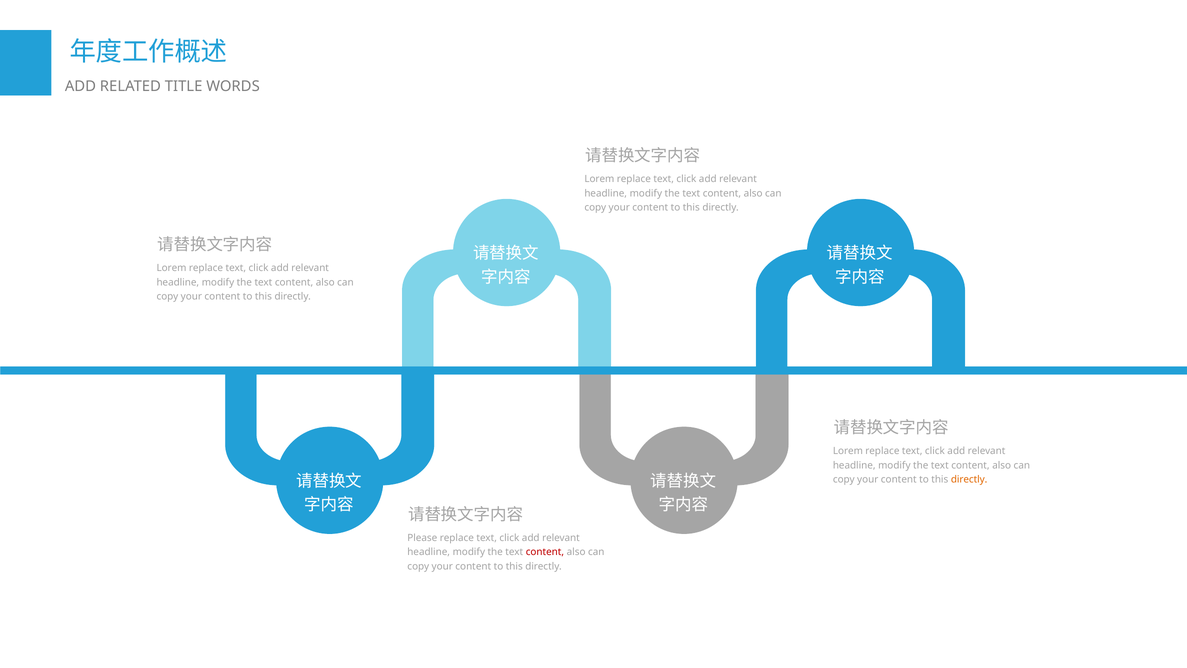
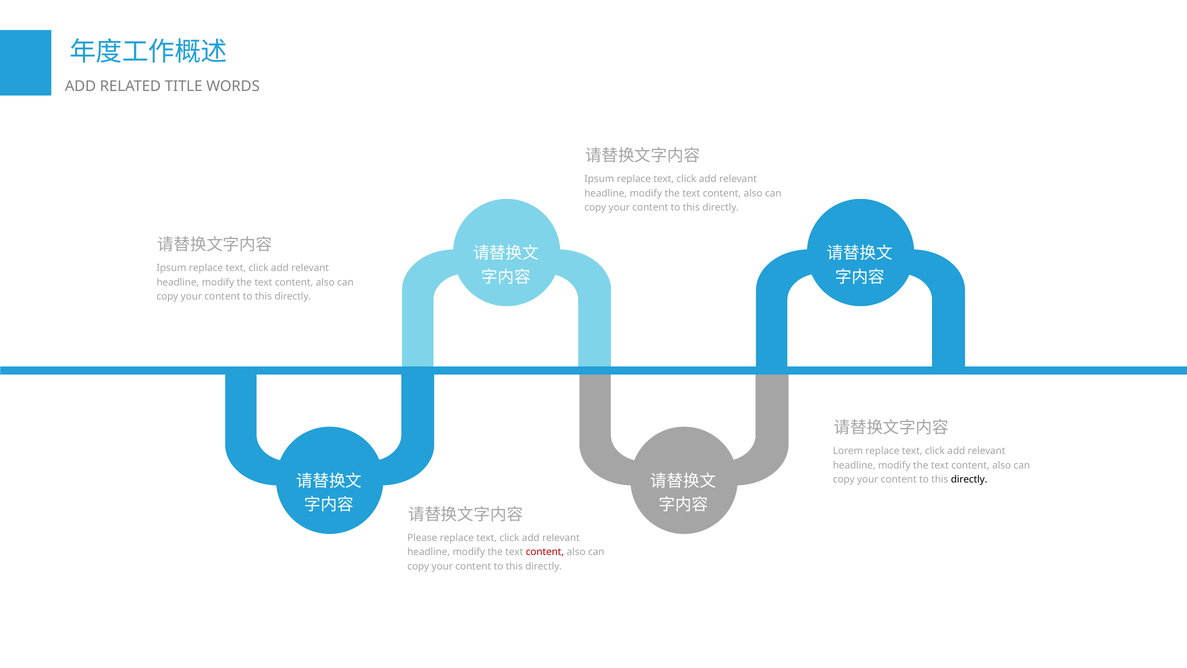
Lorem: Lorem -> Ipsum (599, 179)
Lorem: Lorem -> Ipsum (171, 268)
directly colour: orange -> black (969, 479)
